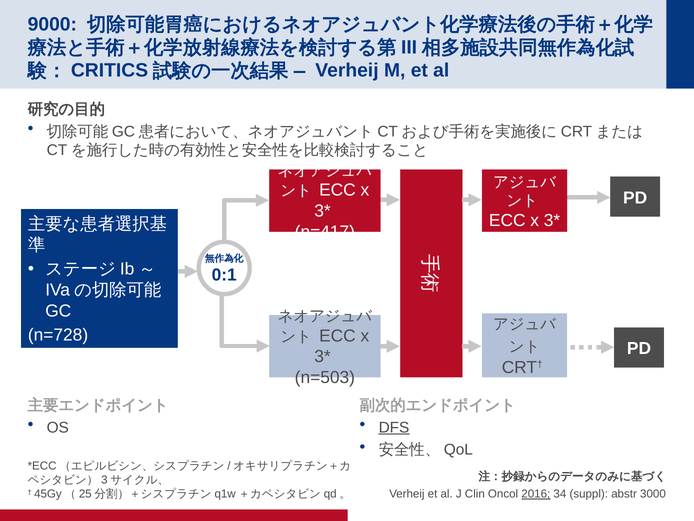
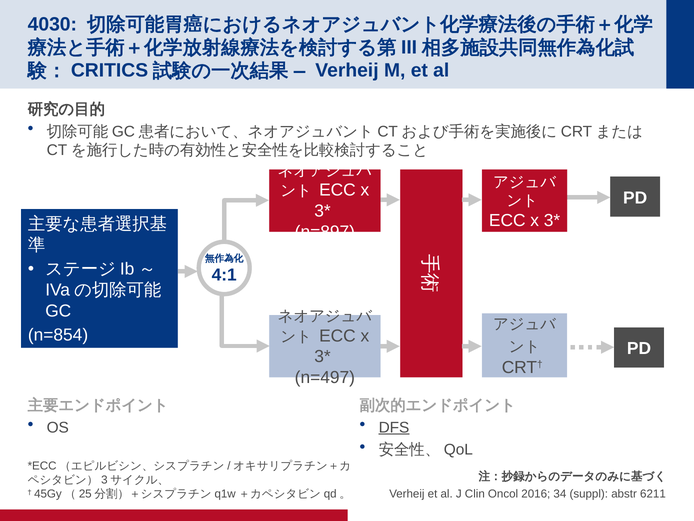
9000: 9000 -> 4030 (52, 24)
n=417: n=417 -> n=897 (325, 232)
0:1: 0:1 -> 4:1 (224, 275)
n=728: n=728 -> n=854 (58, 335)
n=503: n=503 -> n=497 (325, 377)
2016 underline: present -> none (536, 493)
3000: 3000 -> 6211 (653, 493)
